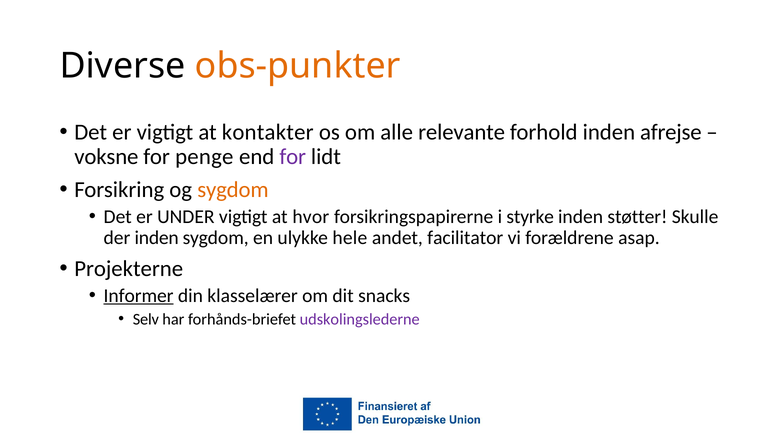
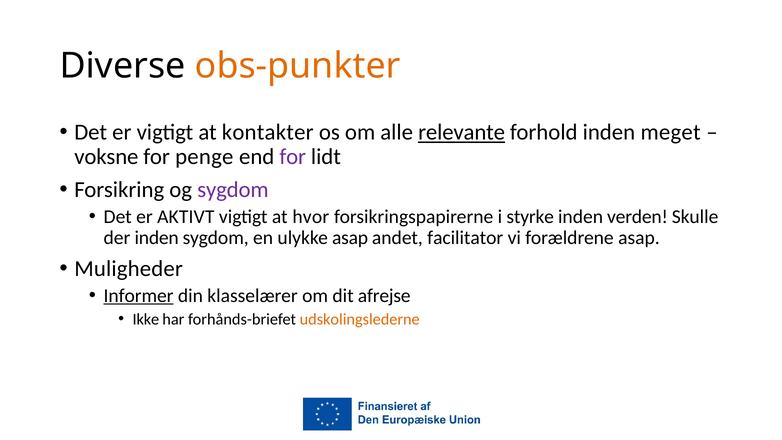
relevante underline: none -> present (462, 132)
afrejse: afrejse -> meget (671, 132)
sygdom colour: orange -> purple (233, 190)
UNDER: UNDER -> AKTIVT (186, 217)
støtter: støtter -> verden (638, 217)
ulykke hele: hele -> asap (350, 238)
Projekterne: Projekterne -> Muligheder (129, 269)
snacks: snacks -> afrejse (384, 296)
Selv: Selv -> Ikke (146, 319)
udskolingslederne colour: purple -> orange (360, 319)
